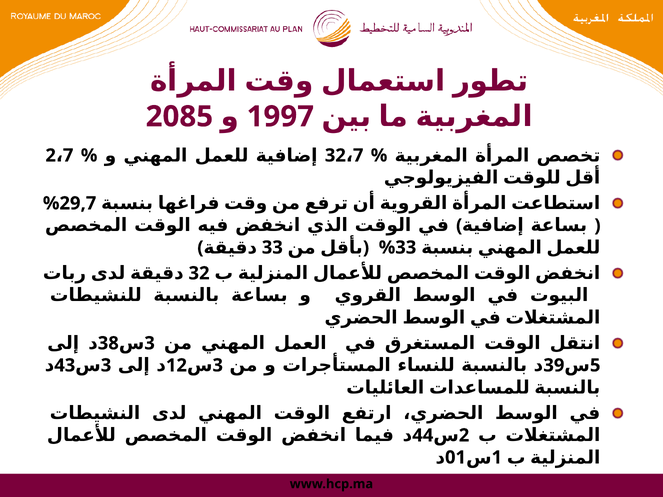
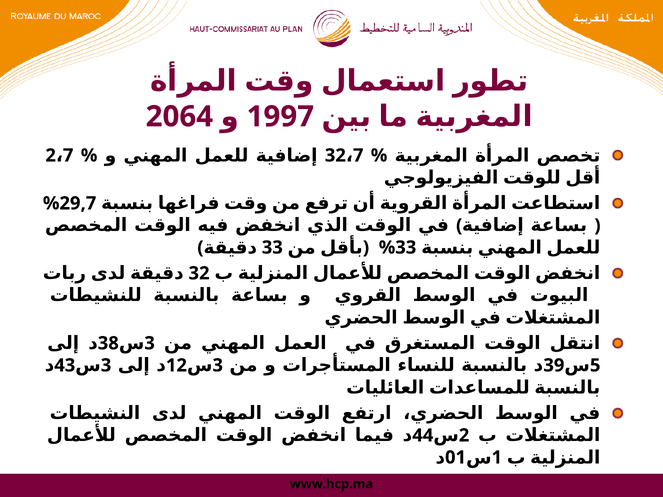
2085: 2085 -> 2064 (179, 117)
